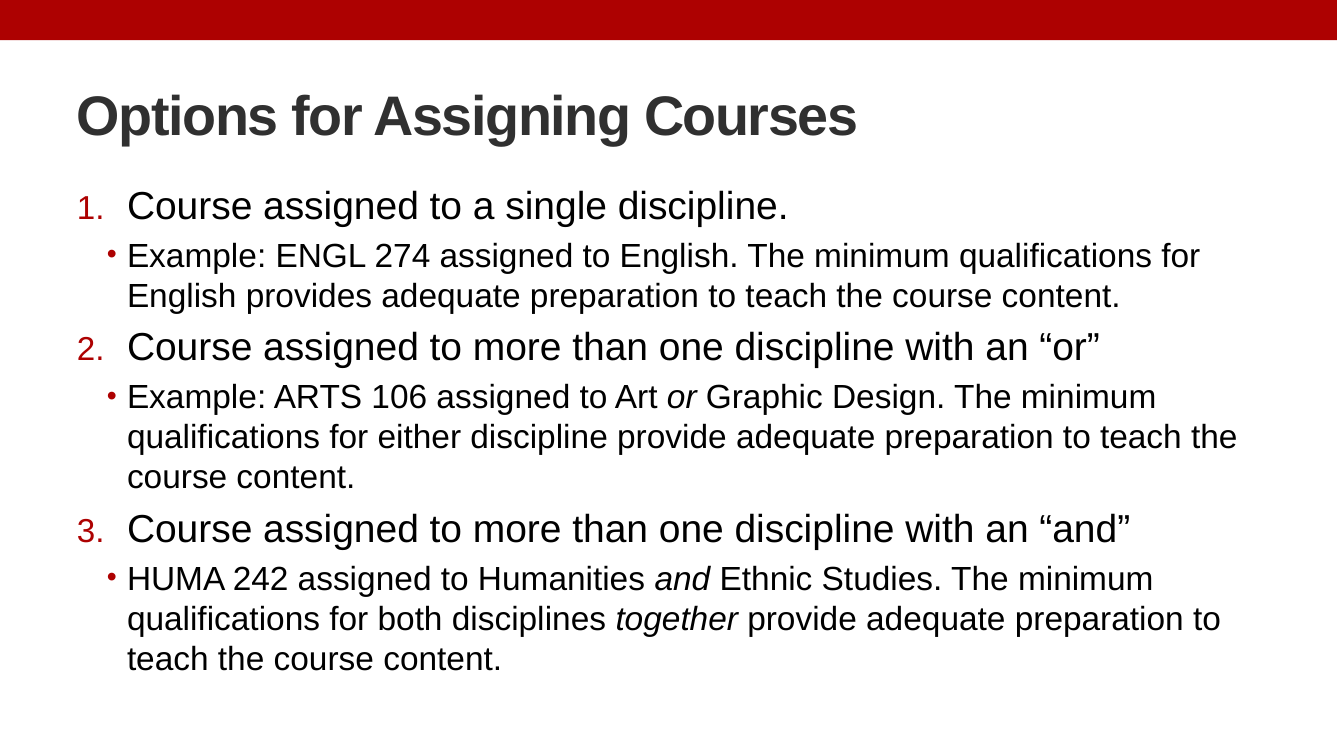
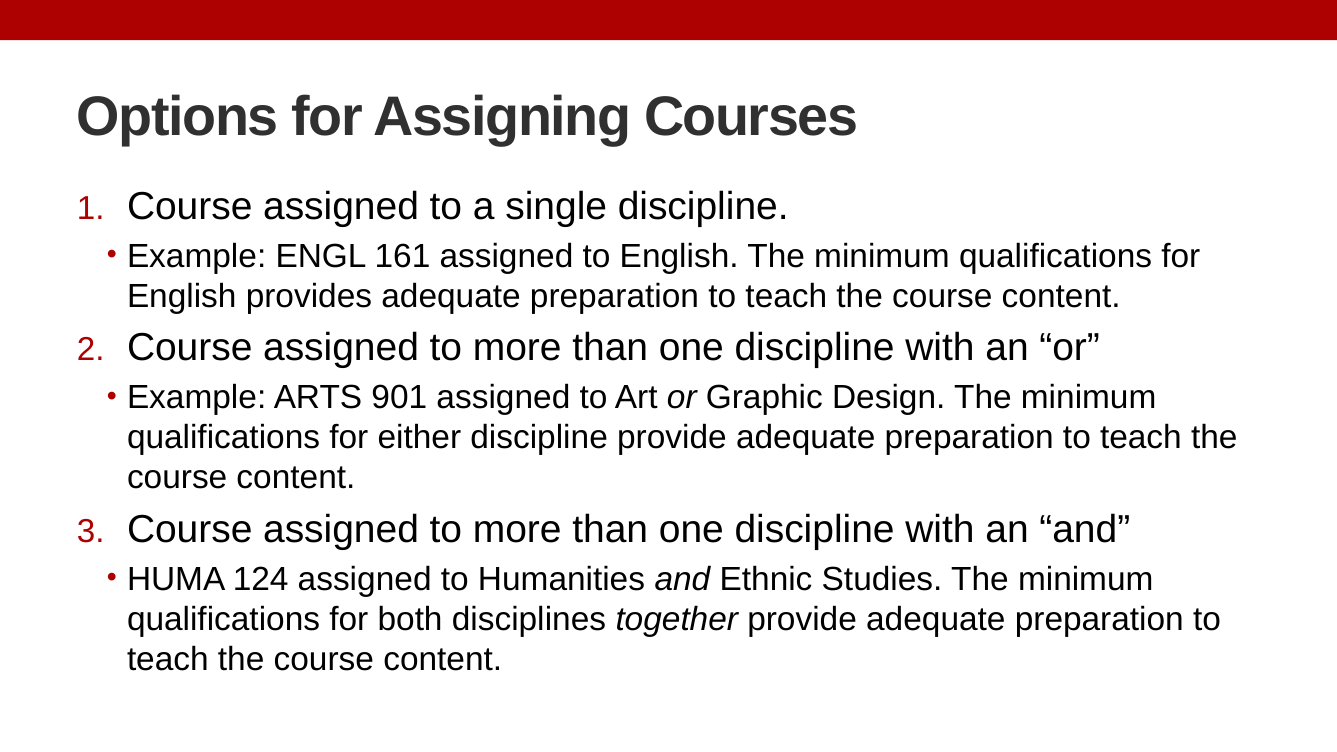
274: 274 -> 161 (403, 256)
106: 106 -> 901 (399, 398)
242: 242 -> 124 (261, 579)
